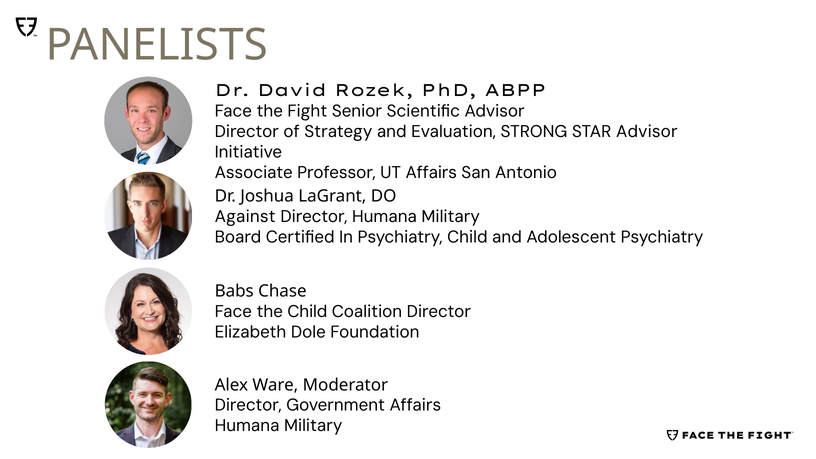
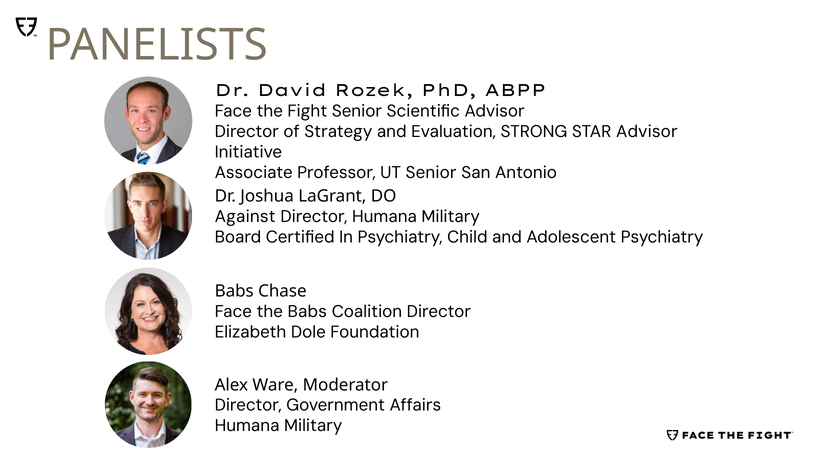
UT Affairs: Affairs -> Senior (431, 172)
the Child: Child -> Babs (307, 312)
